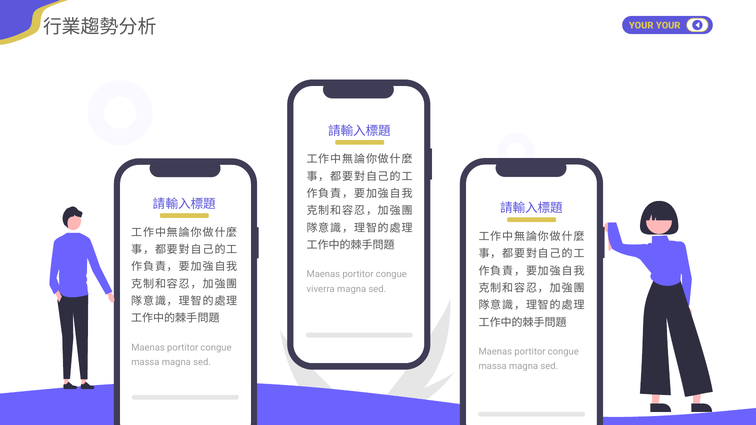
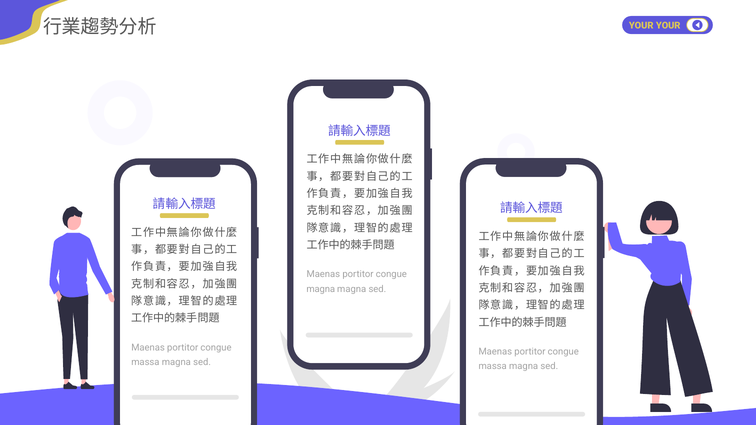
viverra: viverra -> magna (321, 289)
